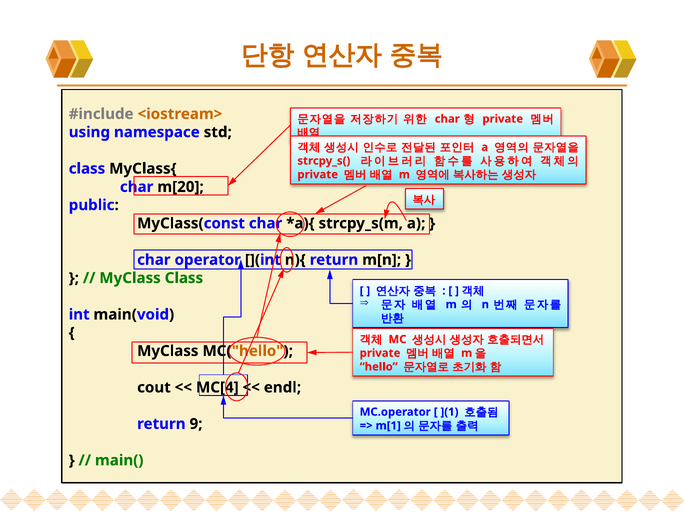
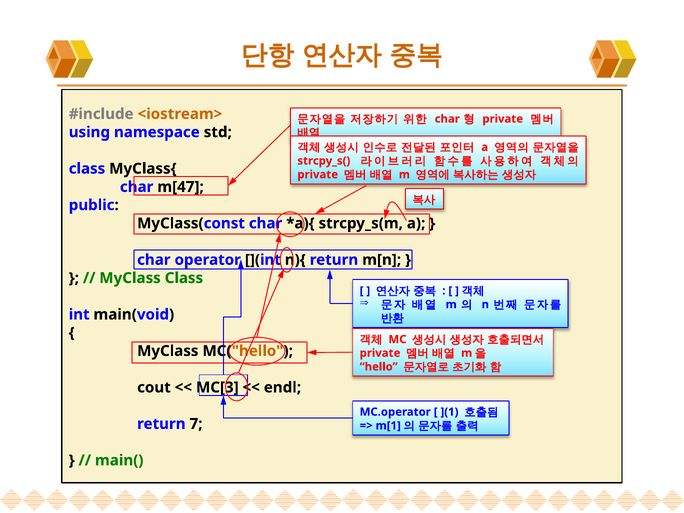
m[20: m[20 -> m[47 (181, 187)
MC[4: MC[4 -> MC[3 (217, 387)
9: 9 -> 7 (196, 424)
